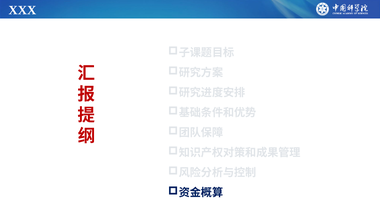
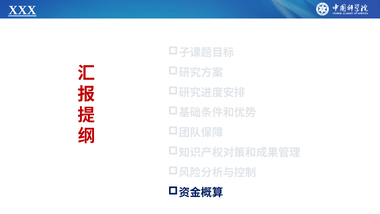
XXX underline: none -> present (22, 10)
